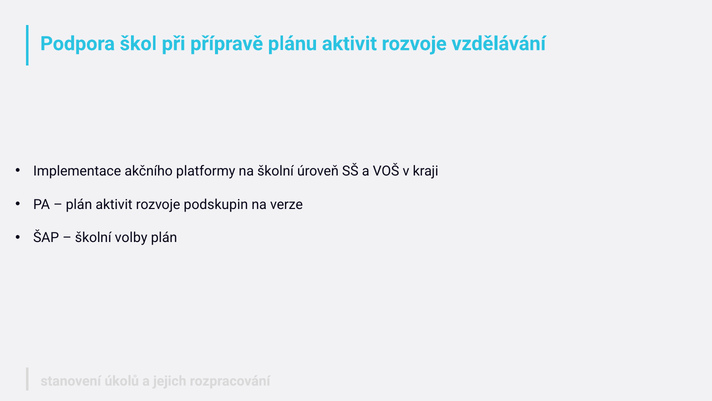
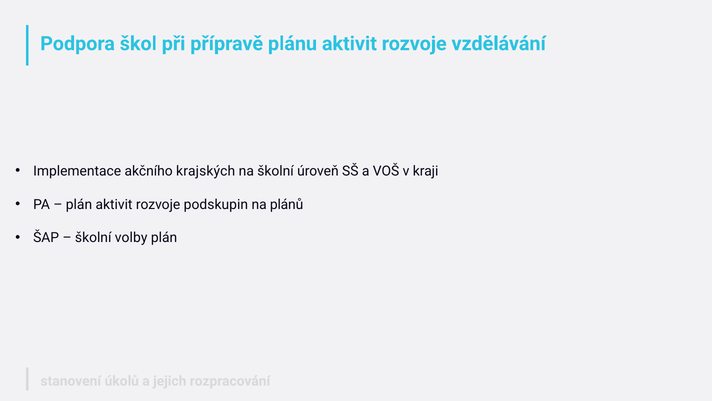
platformy: platformy -> krajských (206, 171)
verze: verze -> plánů (287, 204)
